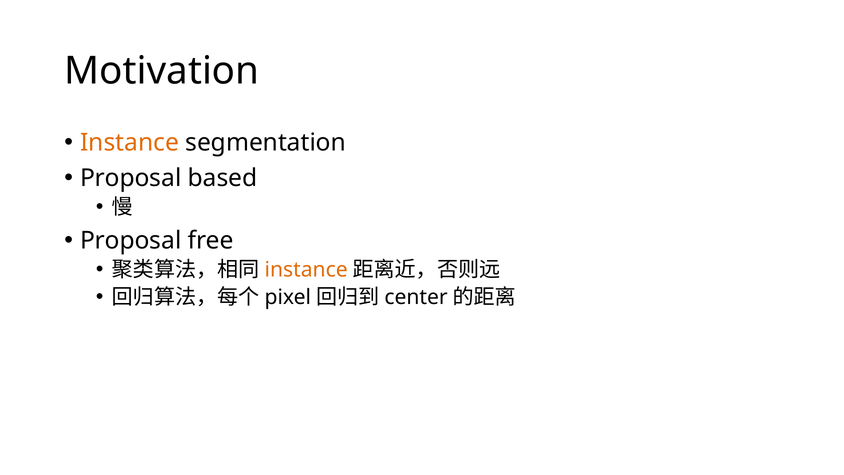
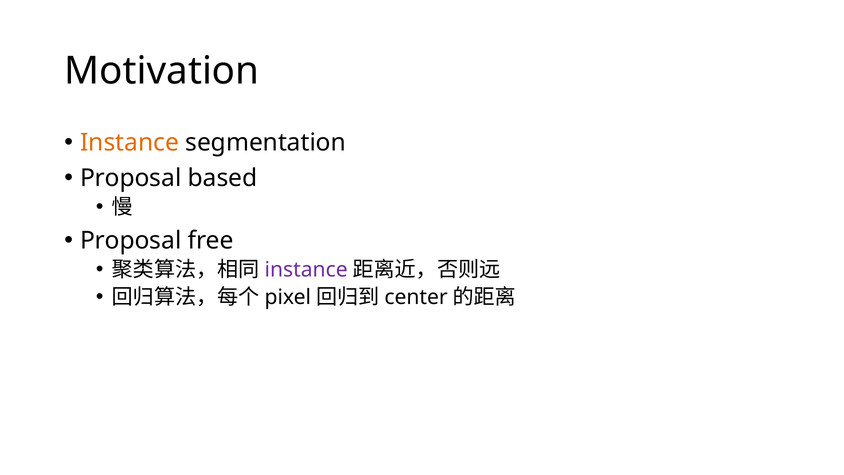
instance colour: orange -> purple (306, 270)
